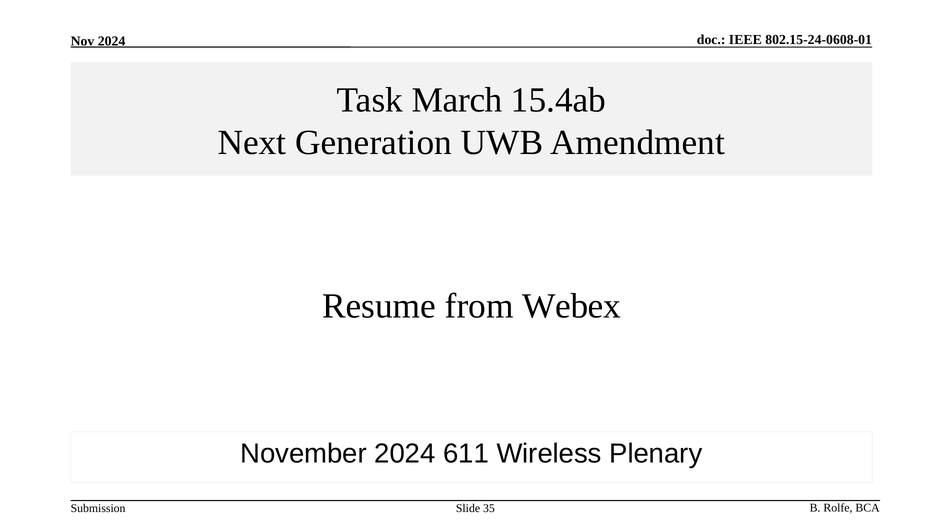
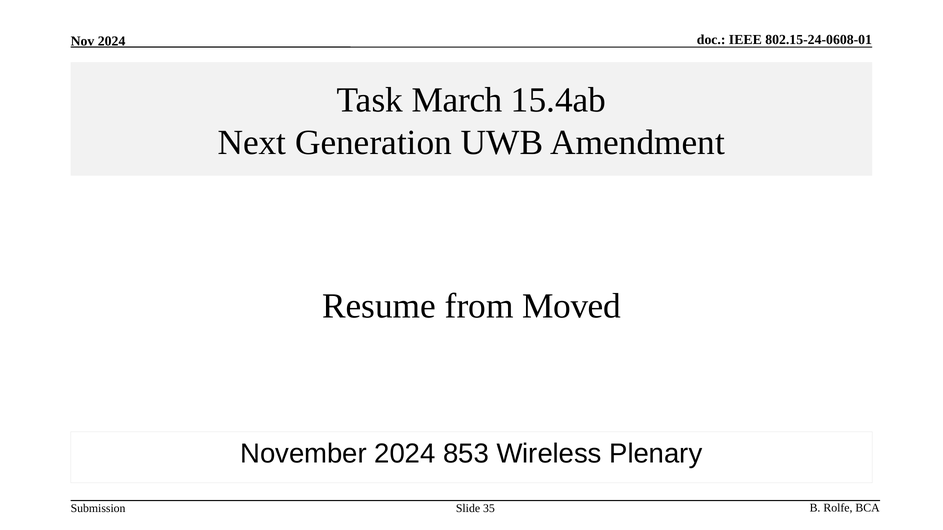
Webex: Webex -> Moved (572, 307)
611: 611 -> 853 (466, 454)
